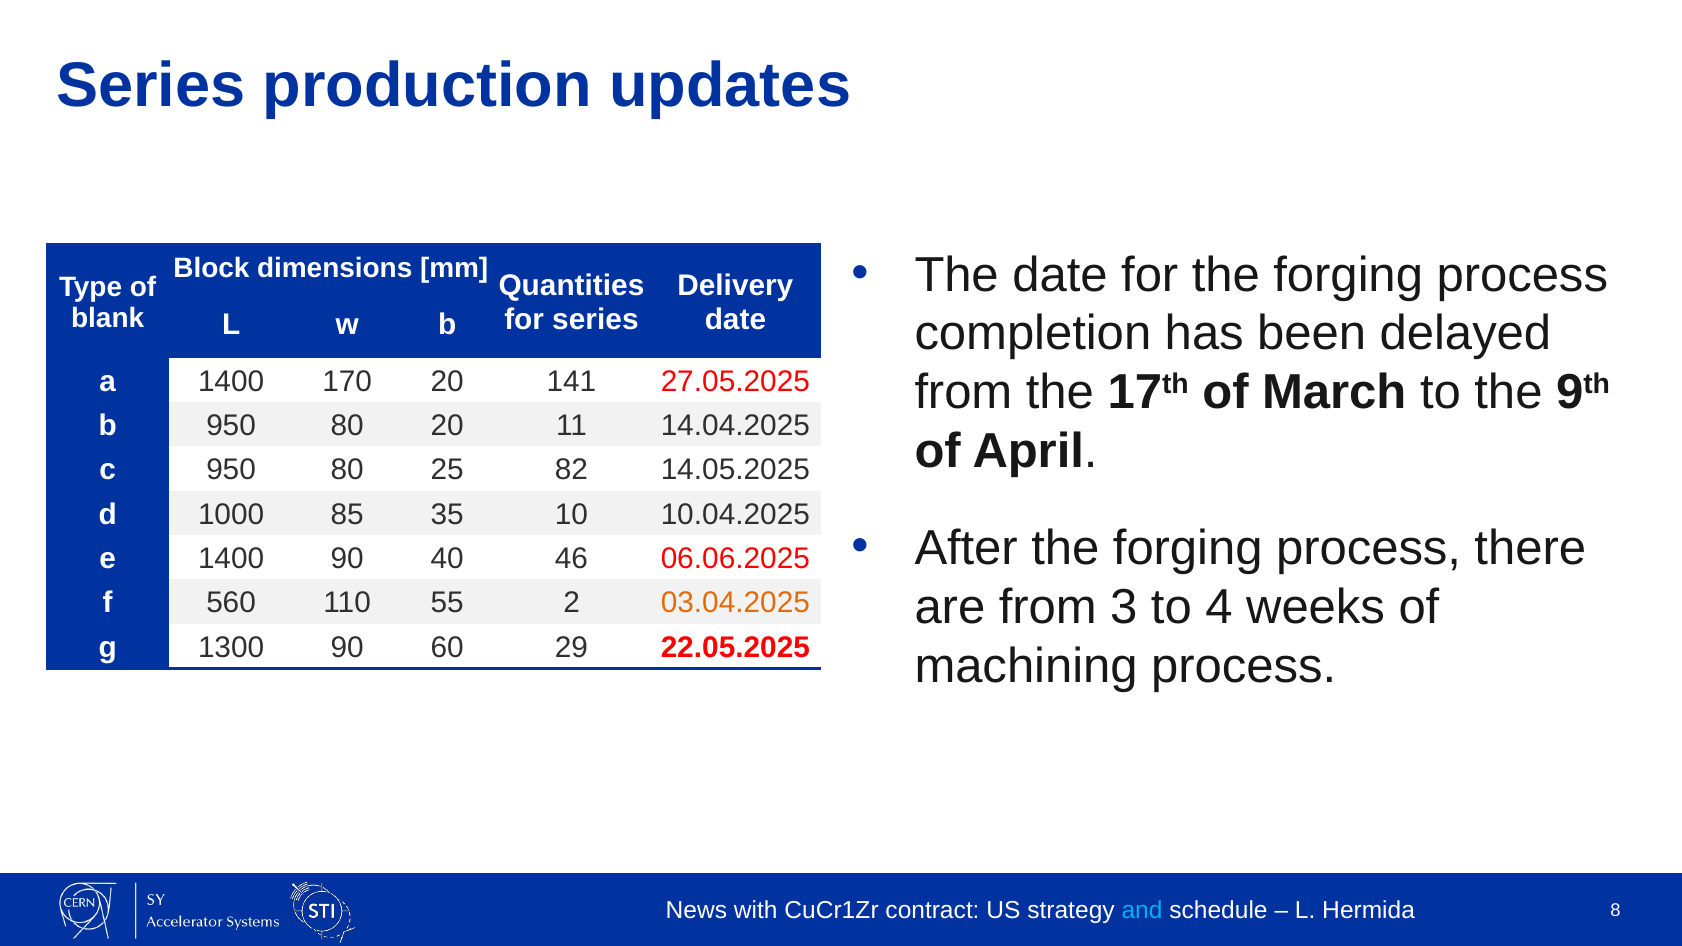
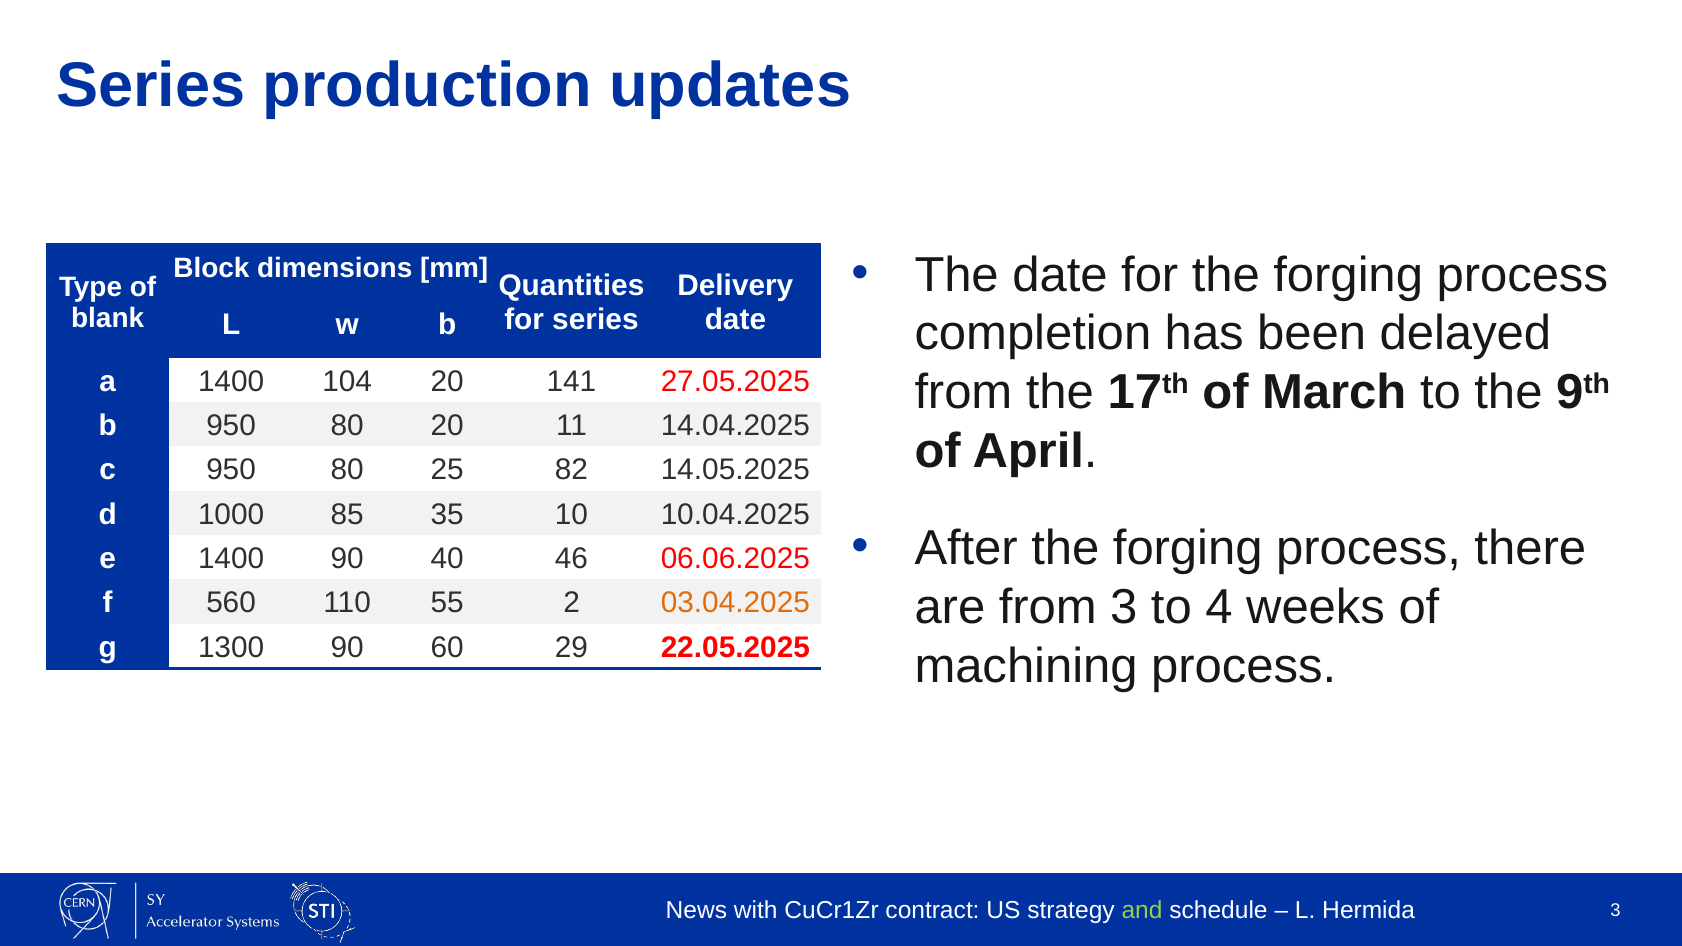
170: 170 -> 104 (347, 381)
and colour: light blue -> light green (1142, 911)
Hermida 8: 8 -> 3 (1615, 910)
